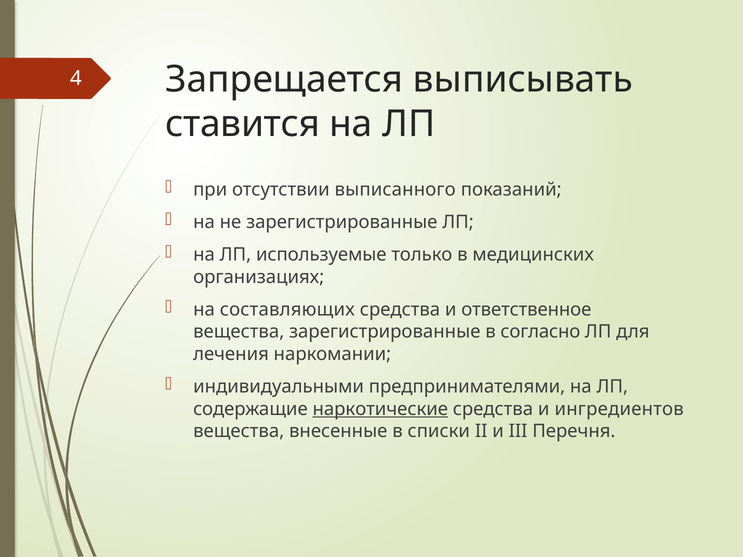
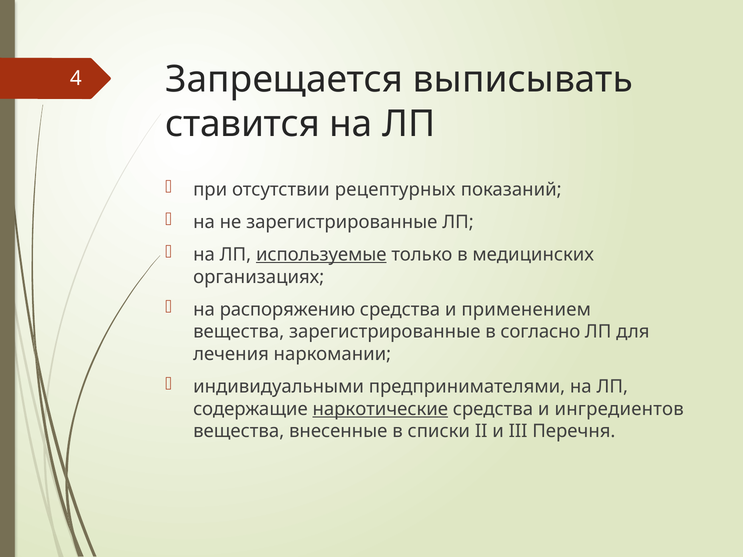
выписанного: выписанного -> рецептурных (395, 190)
используемые underline: none -> present (321, 255)
составляющих: составляющих -> распоряжению (287, 310)
ответственное: ответственное -> применением (526, 310)
